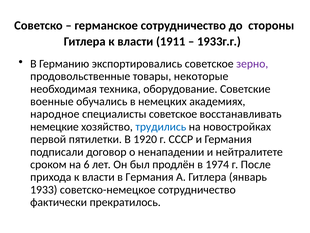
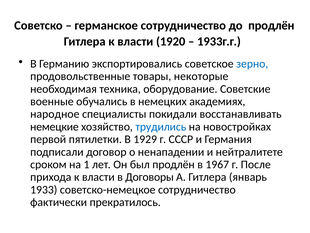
до стороны: стороны -> продлён (271, 25)
1911: 1911 -> 1920 (171, 41)
зерно colour: purple -> blue (252, 64)
специалисты советское: советское -> покидали (173, 114)
1920: 1920 -> 1929 (145, 139)
6: 6 -> 1 (87, 164)
1974: 1974 -> 1967 (217, 164)
в Германия: Германия -> Договоры (150, 177)
